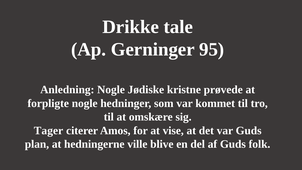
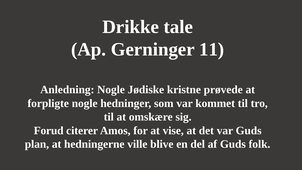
95: 95 -> 11 (212, 49)
Tager: Tager -> Forud (49, 130)
